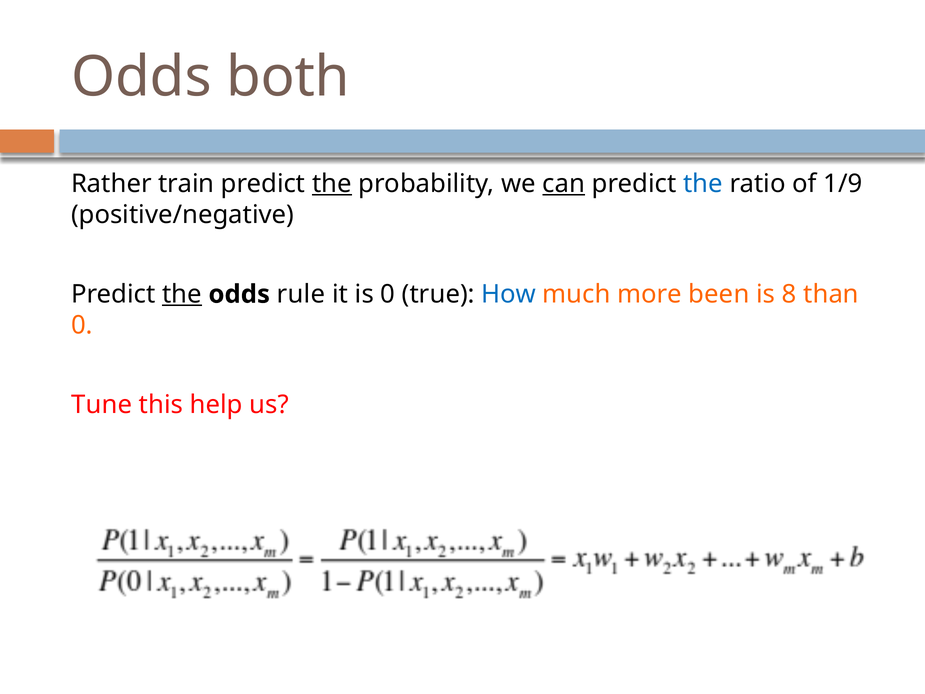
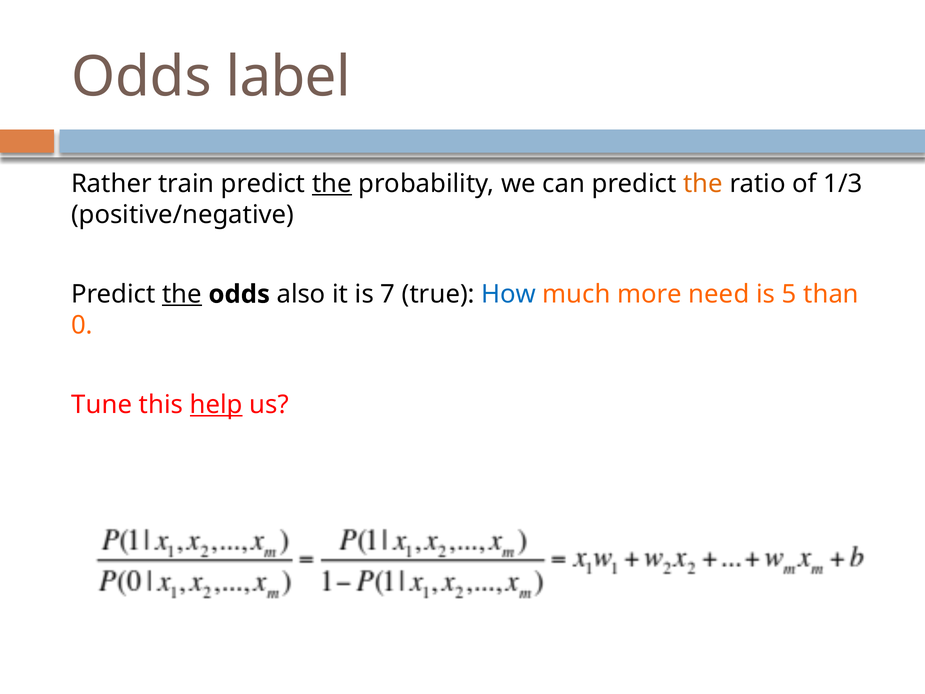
both: both -> label (288, 77)
can underline: present -> none (564, 184)
the colour: blue -> orange (703, 184)
1/9: 1/9 -> 1/3 (843, 184)
rule: rule -> also (301, 294)
is 0: 0 -> 7 (388, 294)
been: been -> need (719, 294)
8: 8 -> 5 (789, 294)
help underline: none -> present (216, 405)
